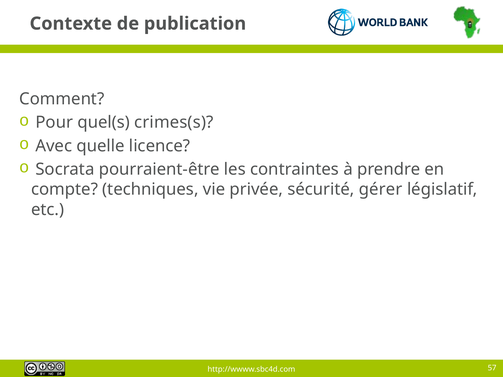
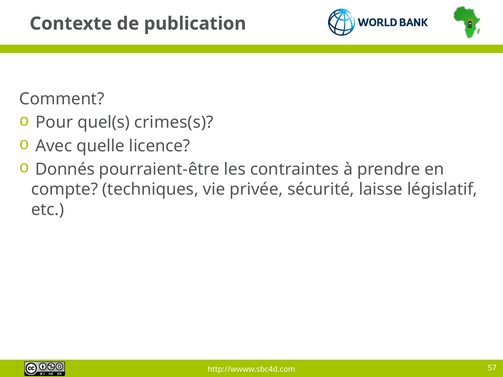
Socrata: Socrata -> Donnés (65, 169)
gérer: gérer -> laisse (381, 190)
